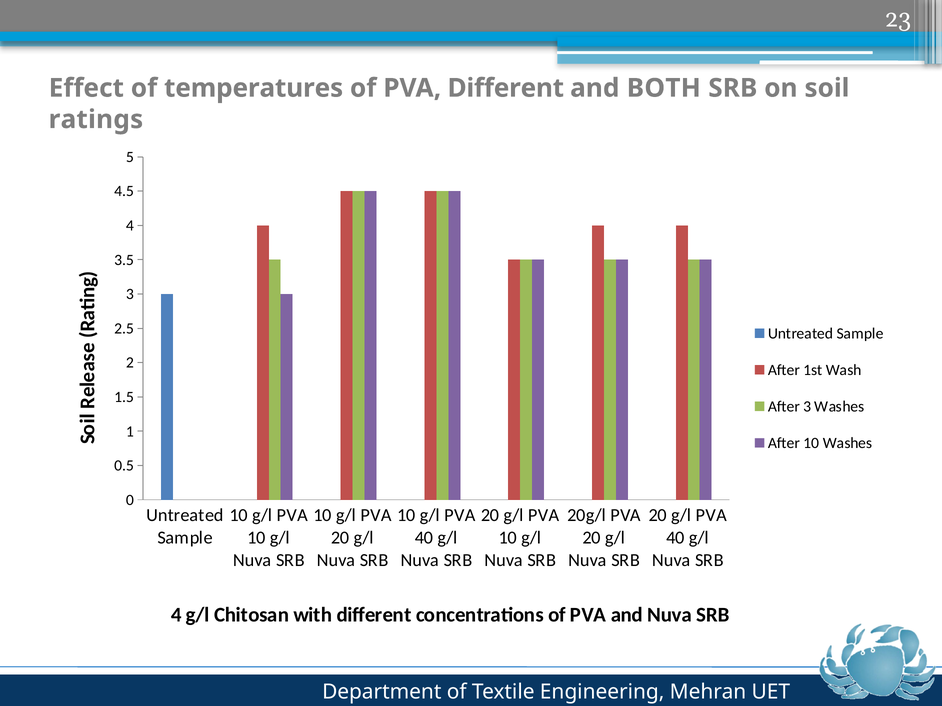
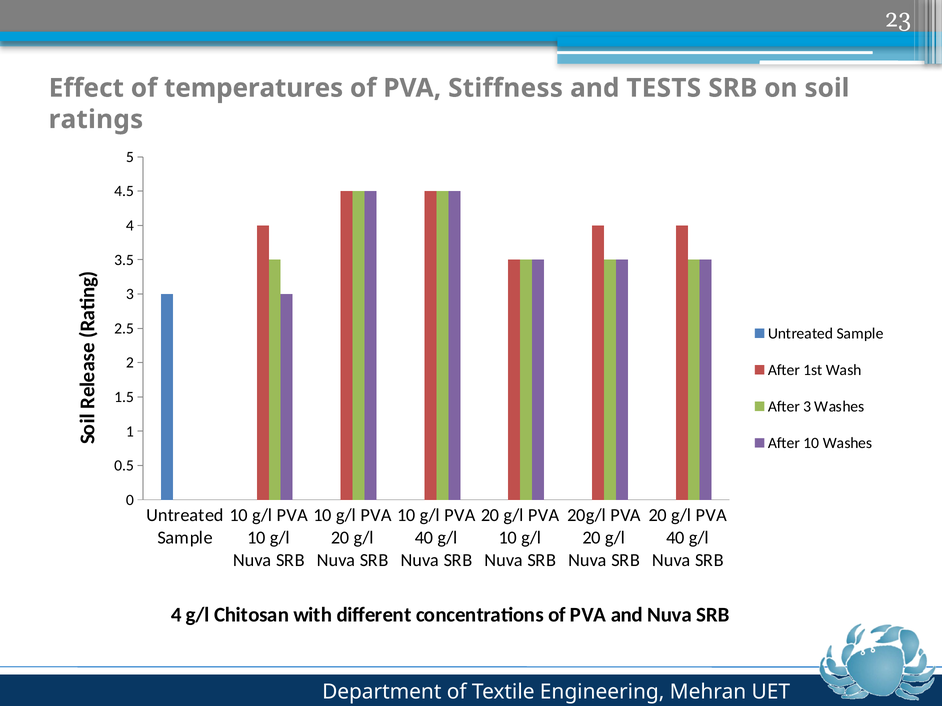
PVA Different: Different -> Stiffness (506, 88)
BOTH: BOTH -> TESTS (664, 88)
